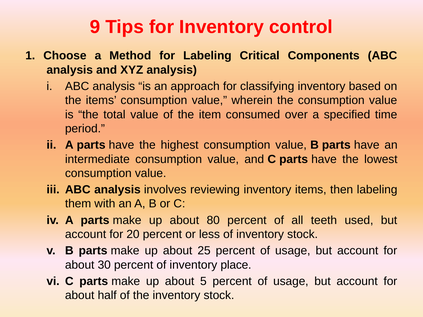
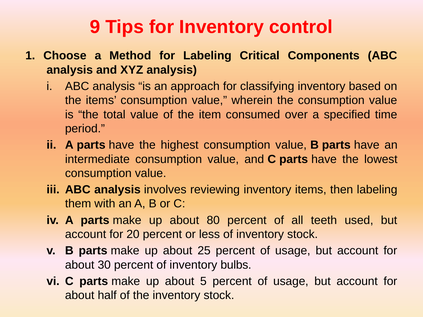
place: place -> bulbs (236, 265)
